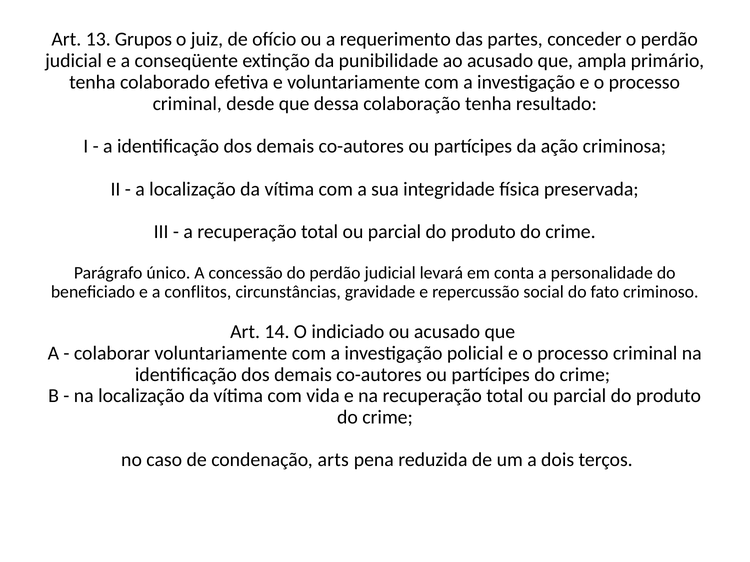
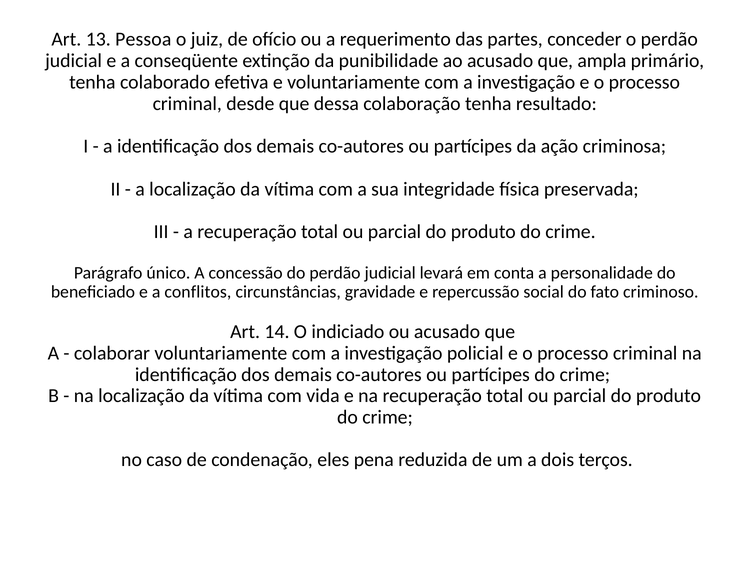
Grupos: Grupos -> Pessoa (143, 40)
arts: arts -> eles (333, 460)
